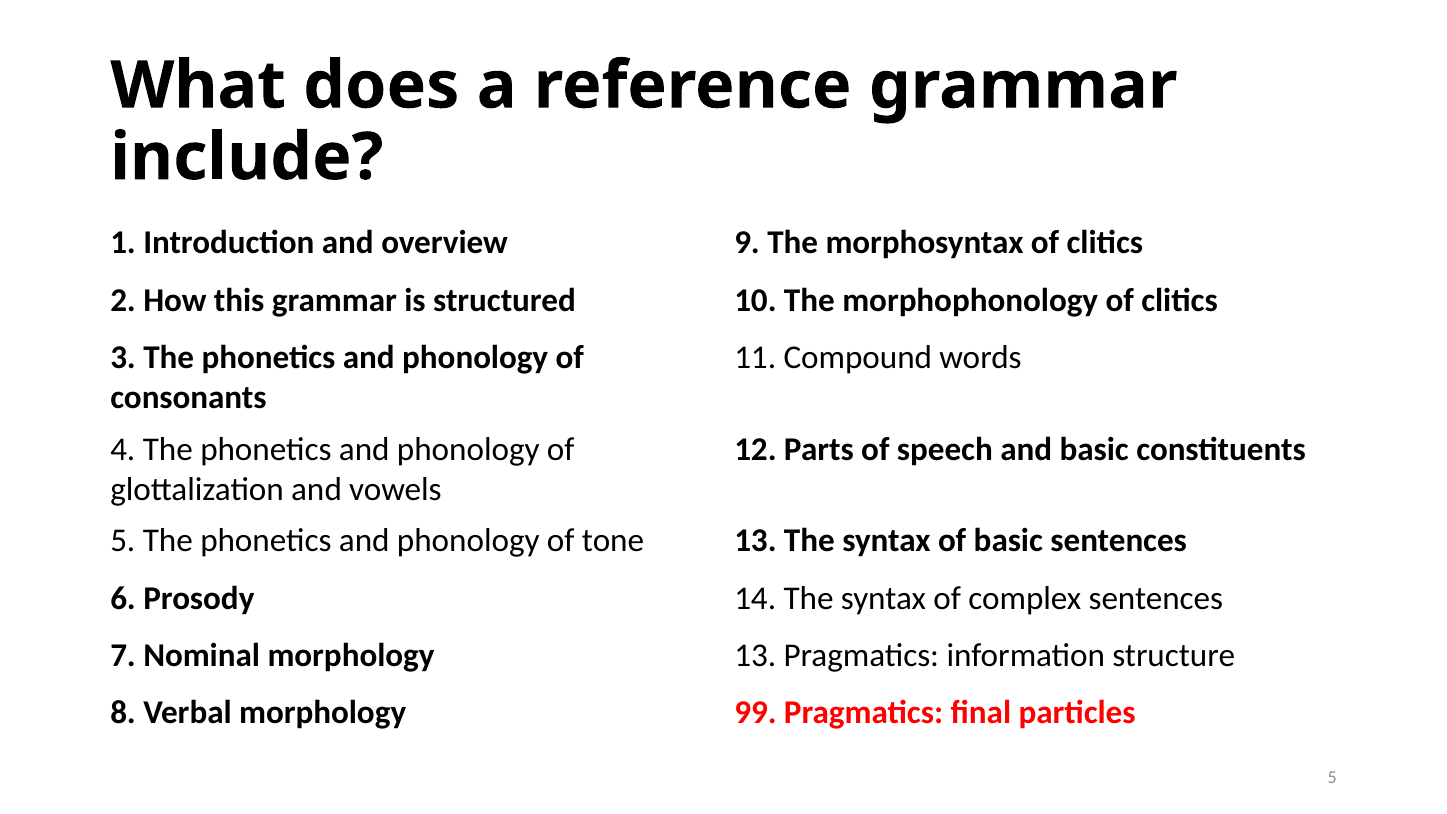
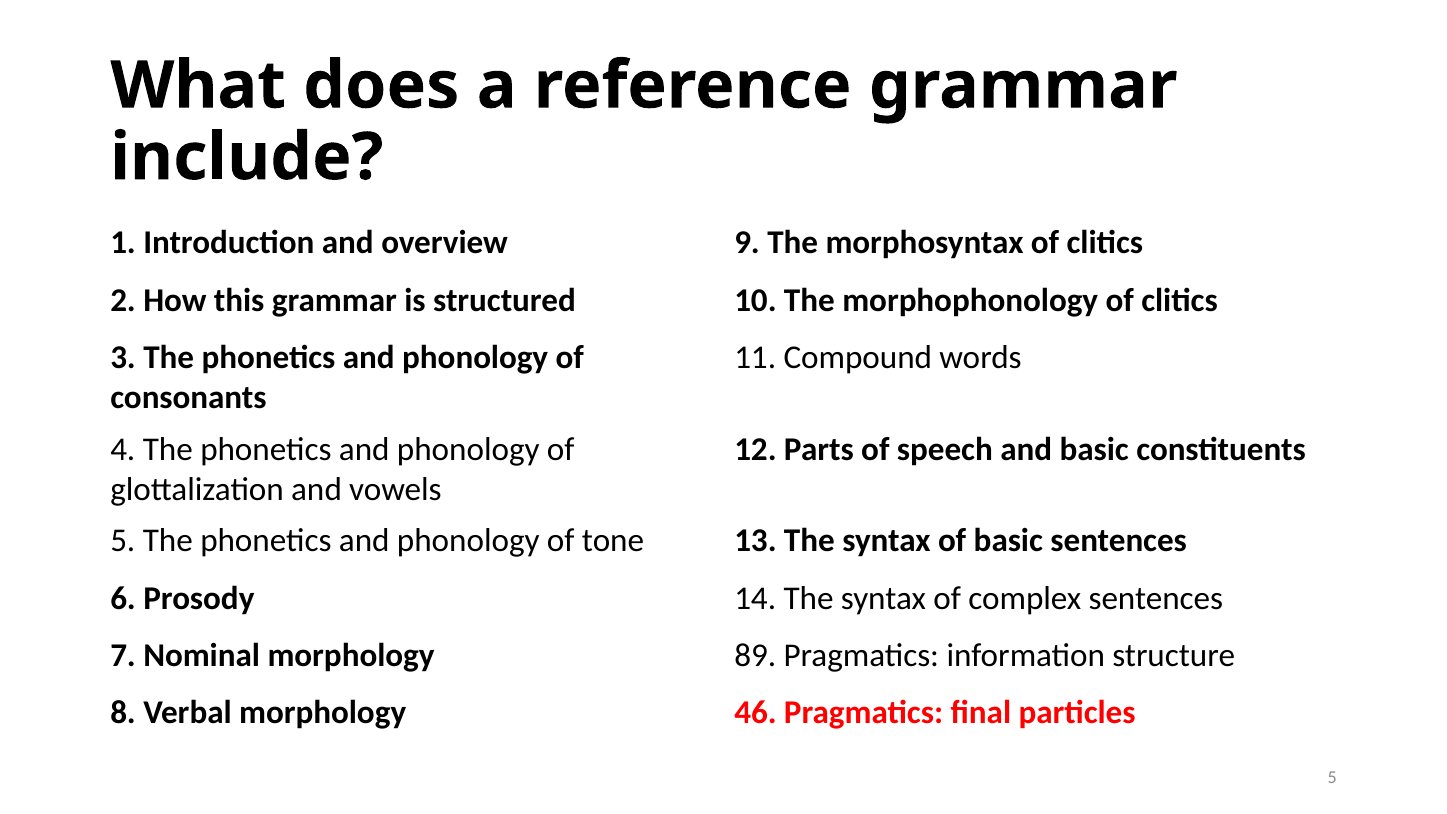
morphology 13: 13 -> 89 (755, 655)
99: 99 -> 46 (755, 713)
